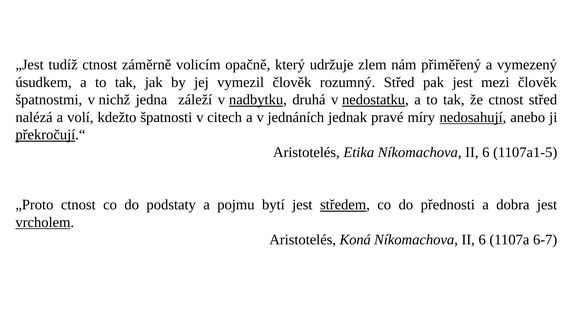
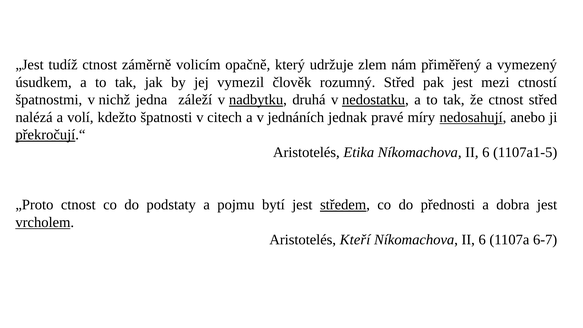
mezi člověk: člověk -> ctností (537, 82)
Koná: Koná -> Kteří (355, 240)
